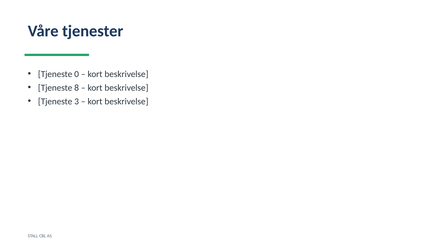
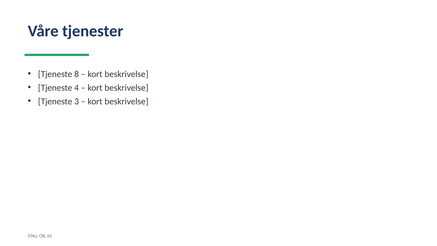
0: 0 -> 8 (77, 74)
8: 8 -> 4 (77, 88)
